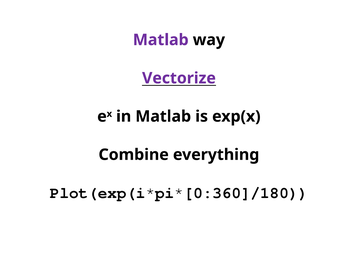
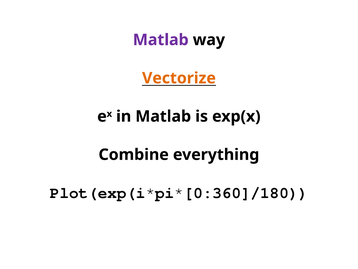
Vectorize colour: purple -> orange (179, 78)
